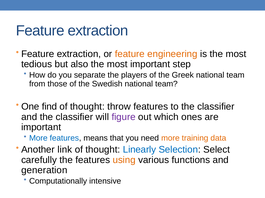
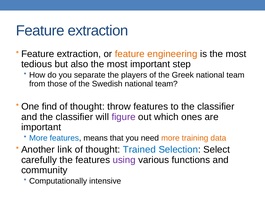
Linearly: Linearly -> Trained (139, 150)
using colour: orange -> purple (124, 160)
generation: generation -> community (44, 171)
